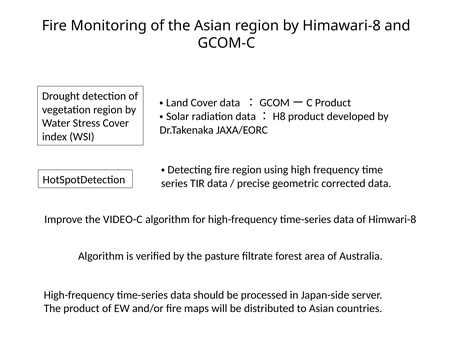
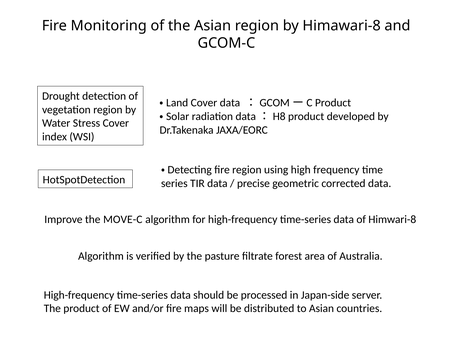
VIDEO-C: VIDEO-C -> MOVE-C (123, 219)
